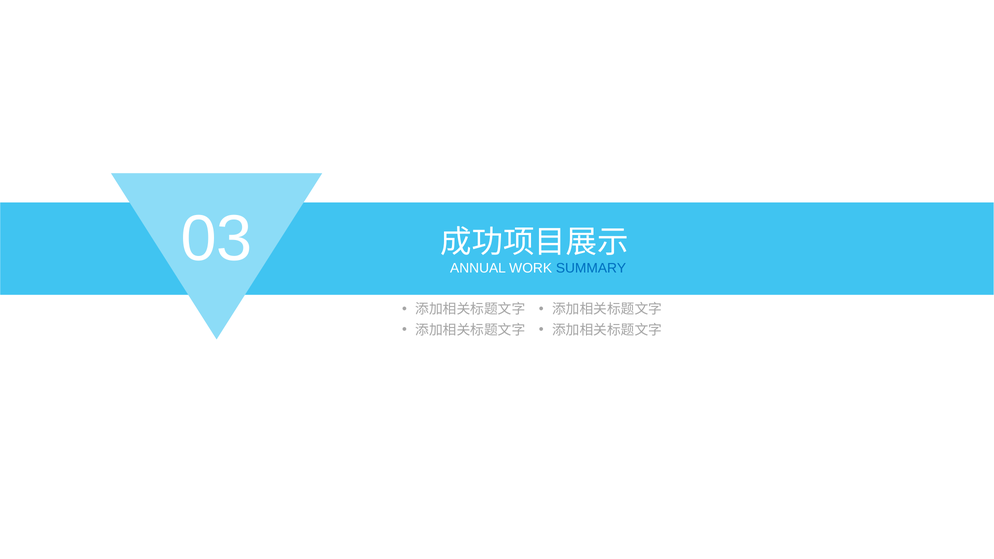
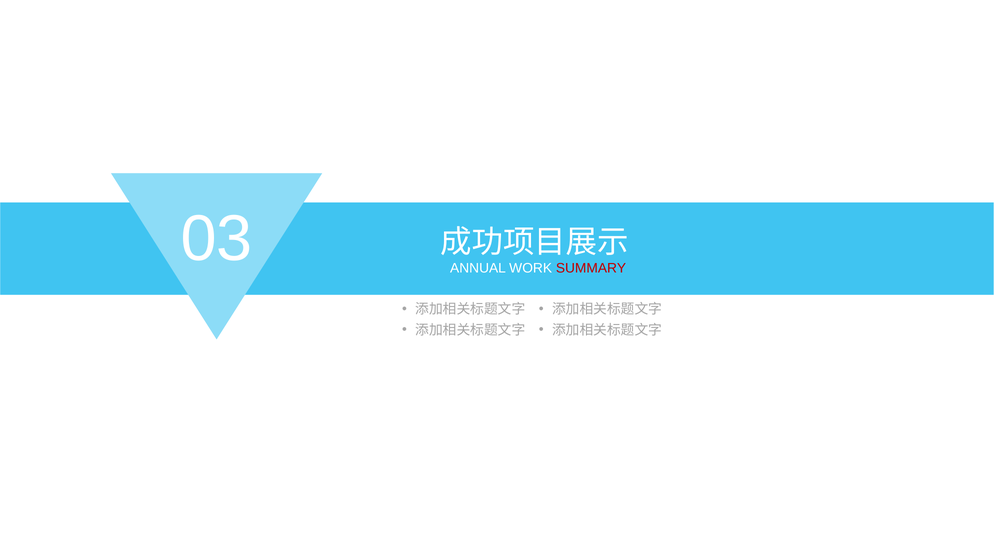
SUMMARY colour: blue -> red (591, 268)
